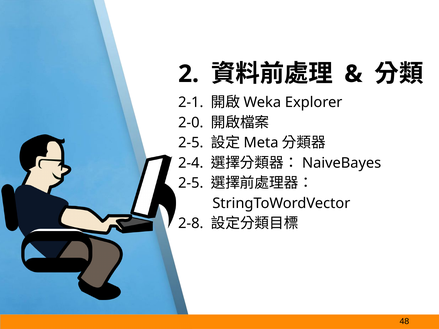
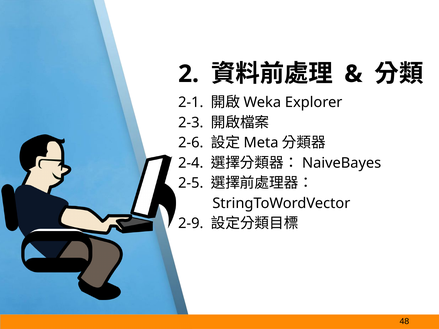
2-0: 2-0 -> 2-3 (191, 123)
2-5: 2-5 -> 2-6 (191, 143)
2-8: 2-8 -> 2-9 (191, 224)
